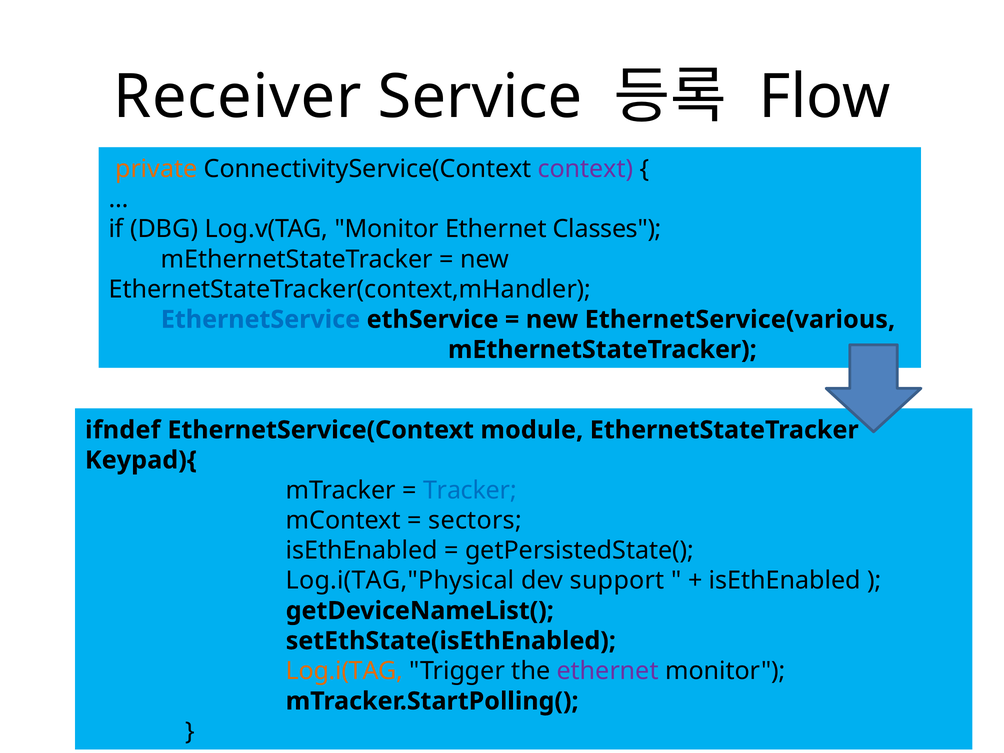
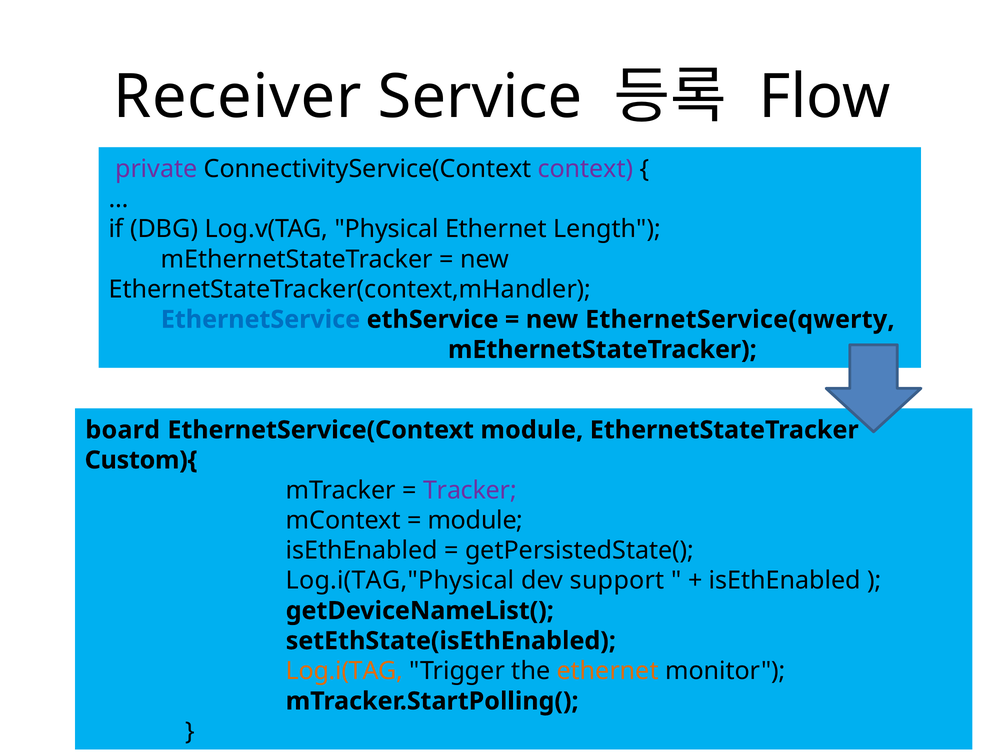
private colour: orange -> purple (156, 169)
Log.v(TAG Monitor: Monitor -> Physical (387, 229)
Classes: Classes -> Length (607, 229)
EthernetService(various: EthernetService(various -> EthernetService(qwerty (740, 320)
ifndef: ifndef -> board (123, 430)
Keypad){: Keypad){ -> Custom){ (141, 460)
Tracker colour: blue -> purple (470, 490)
sectors: sectors -> module (475, 520)
ethernet colour: purple -> orange (608, 671)
